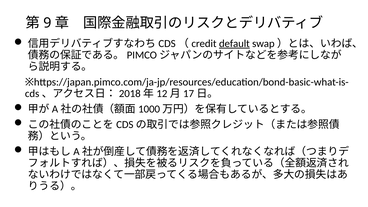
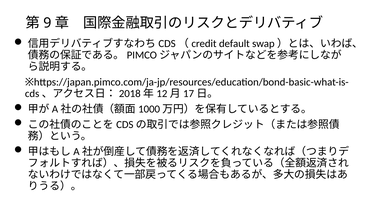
default underline: present -> none (234, 44)
